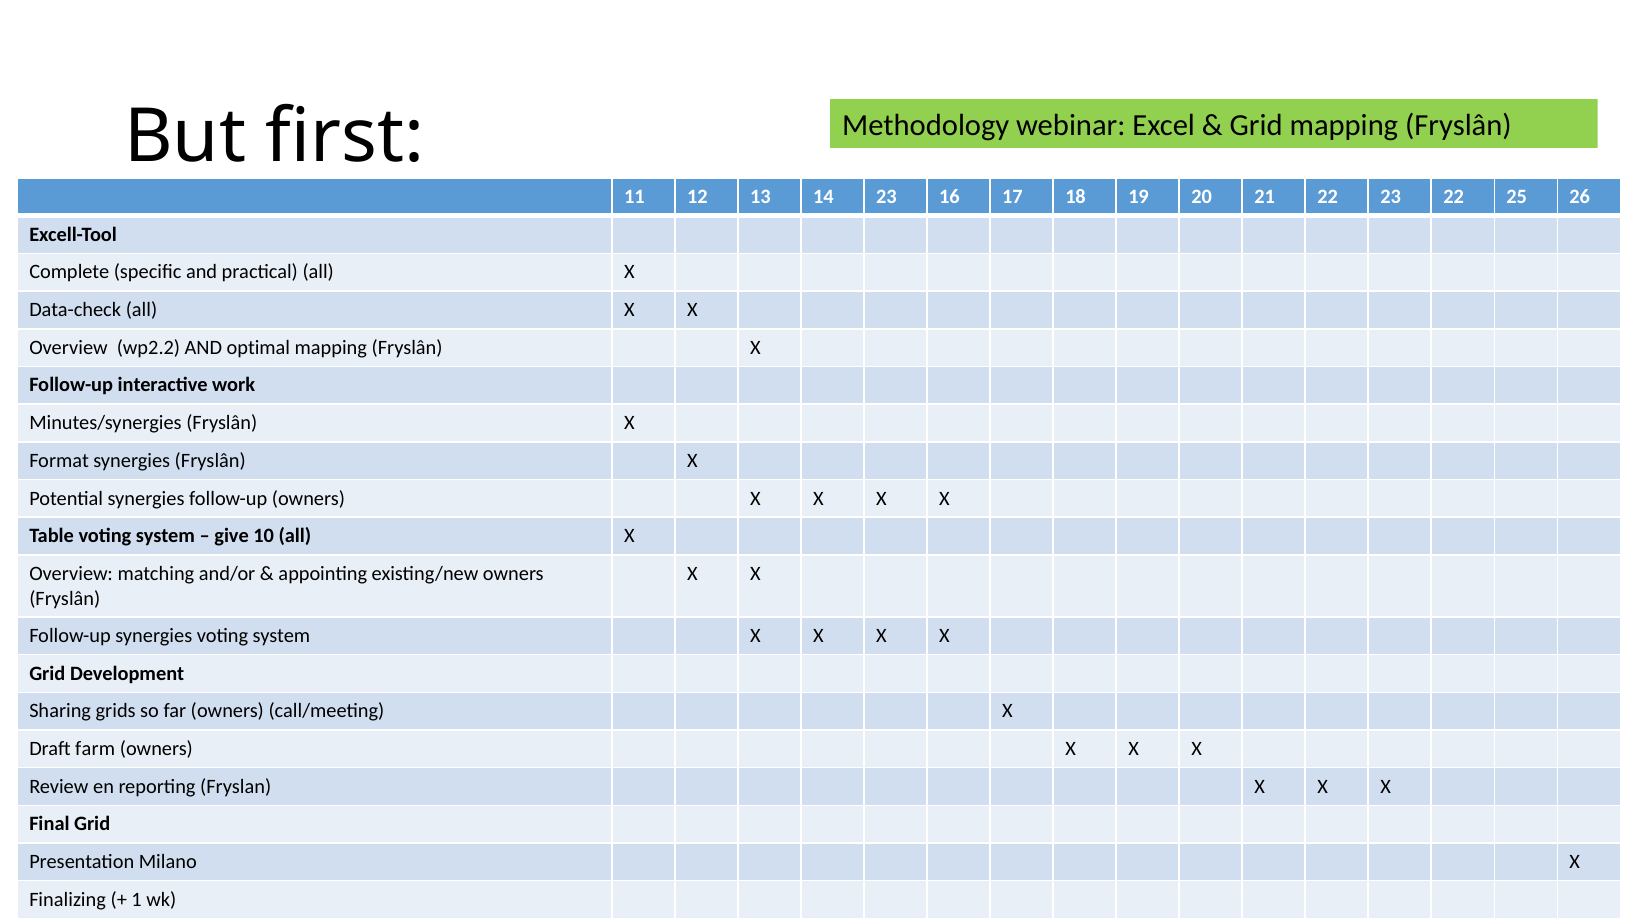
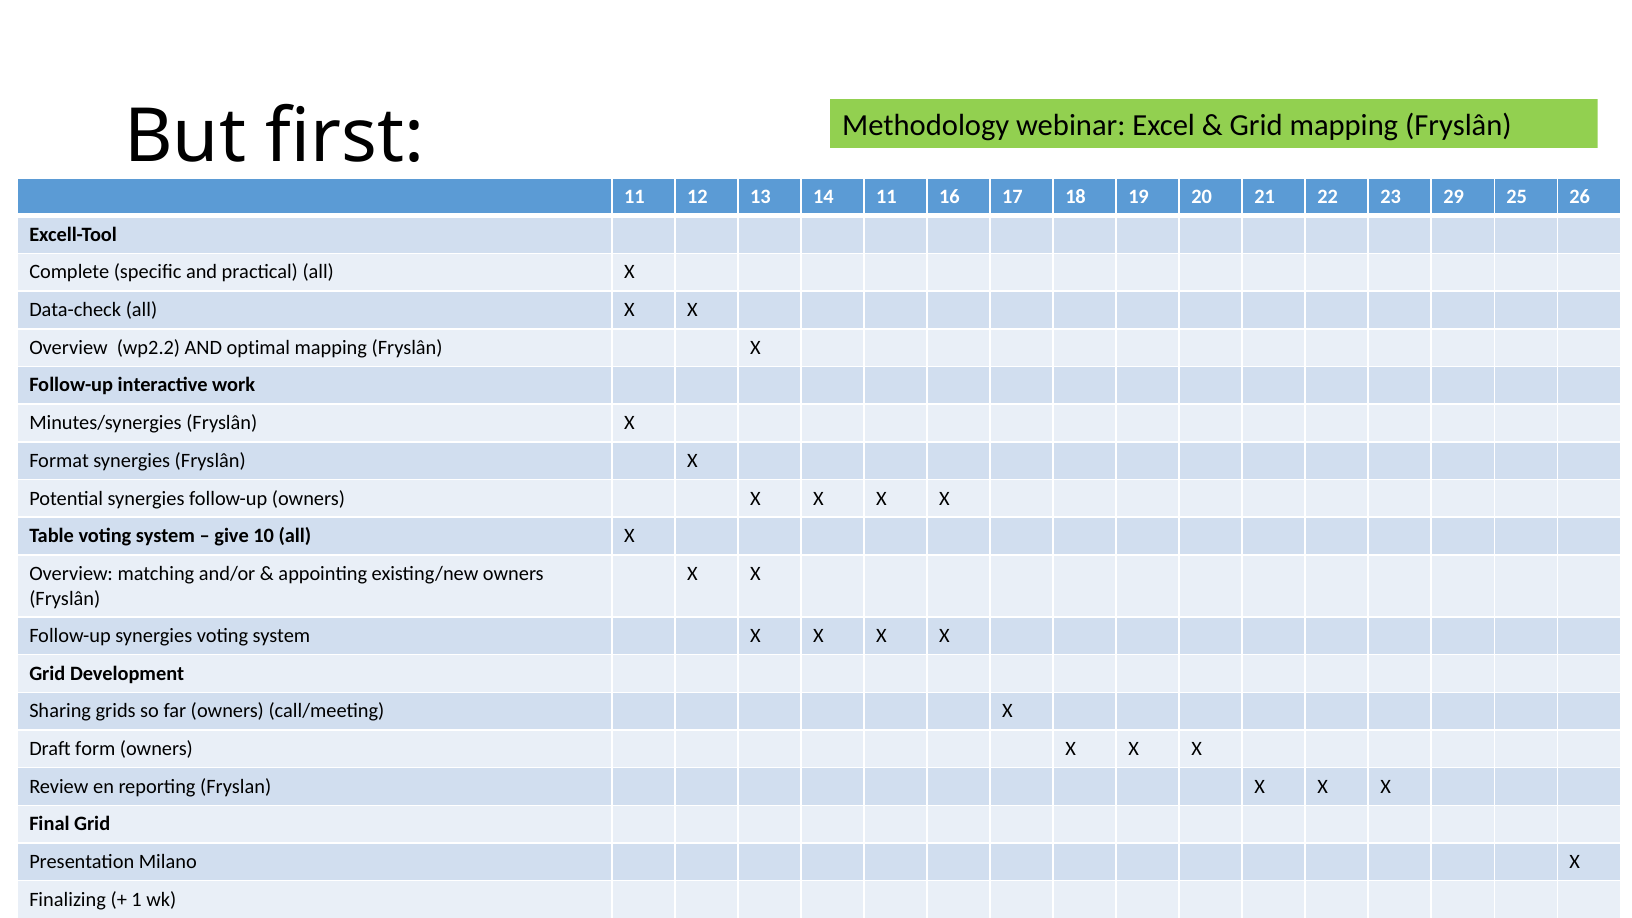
14 23: 23 -> 11 (886, 197)
23 22: 22 -> 29 (1454, 197)
farm: farm -> form (95, 749)
